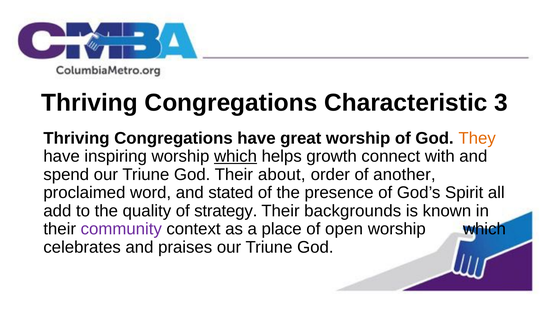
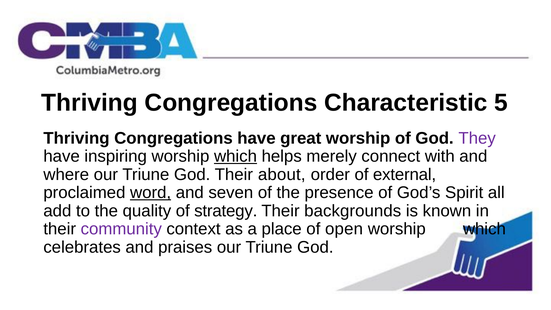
3: 3 -> 5 (501, 103)
They colour: orange -> purple (477, 138)
growth: growth -> merely (332, 156)
spend: spend -> where (66, 174)
another: another -> external (405, 174)
word underline: none -> present (151, 193)
stated: stated -> seven (231, 193)
